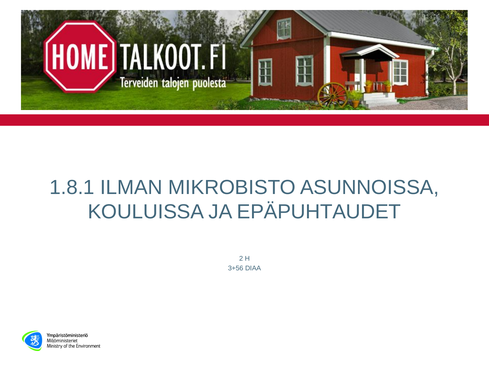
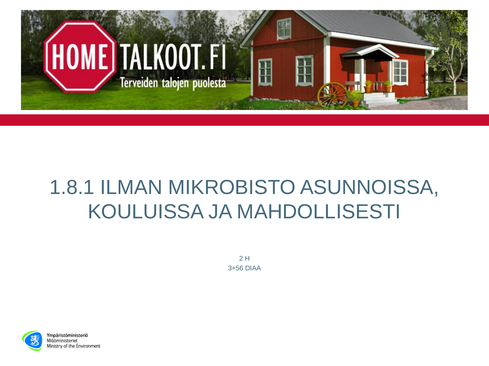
EPÄPUHTAUDET: EPÄPUHTAUDET -> MAHDOLLISESTI (319, 212)
